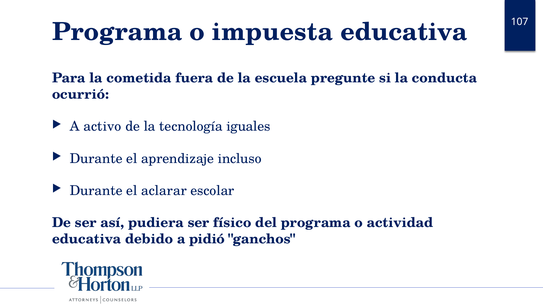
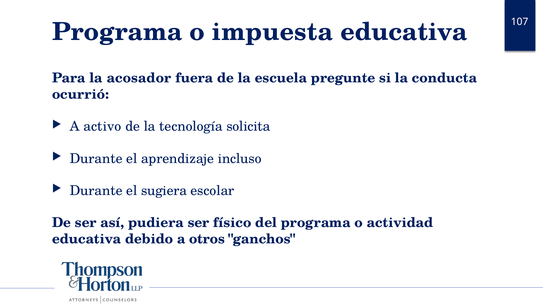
cometida: cometida -> acosador (139, 78)
iguales: iguales -> solicita (248, 127)
aclarar: aclarar -> sugiera (164, 191)
pidió: pidió -> otros (207, 239)
